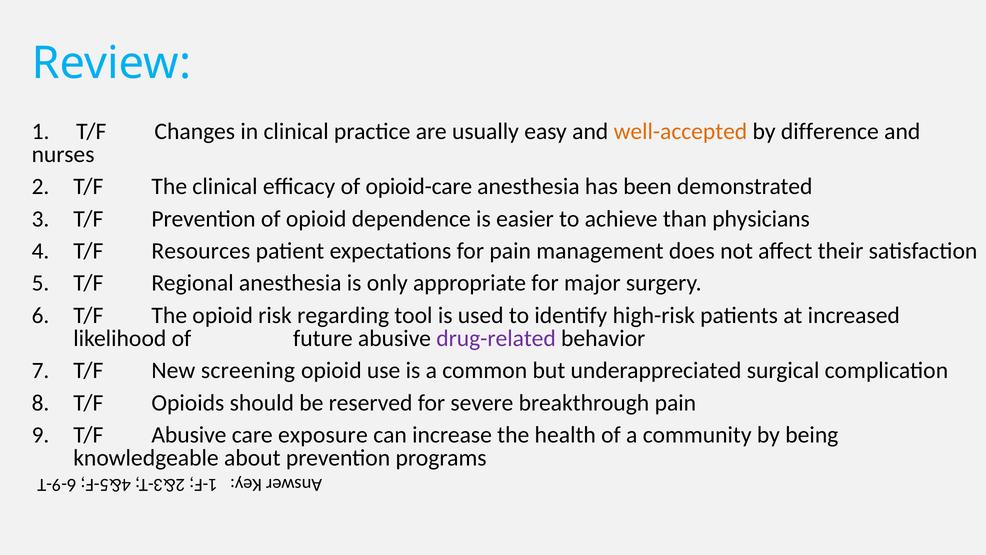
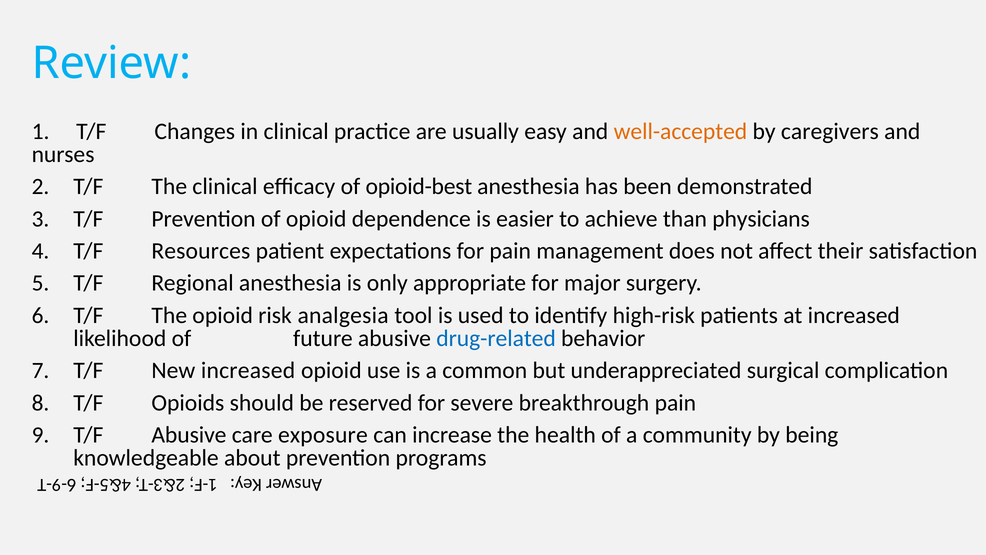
difference: difference -> caregivers (830, 131)
opioid-care: opioid-care -> opioid-best (419, 186)
regarding: regarding -> analgesia (343, 315)
drug-related colour: purple -> blue (496, 338)
New screening: screening -> increased (248, 370)
